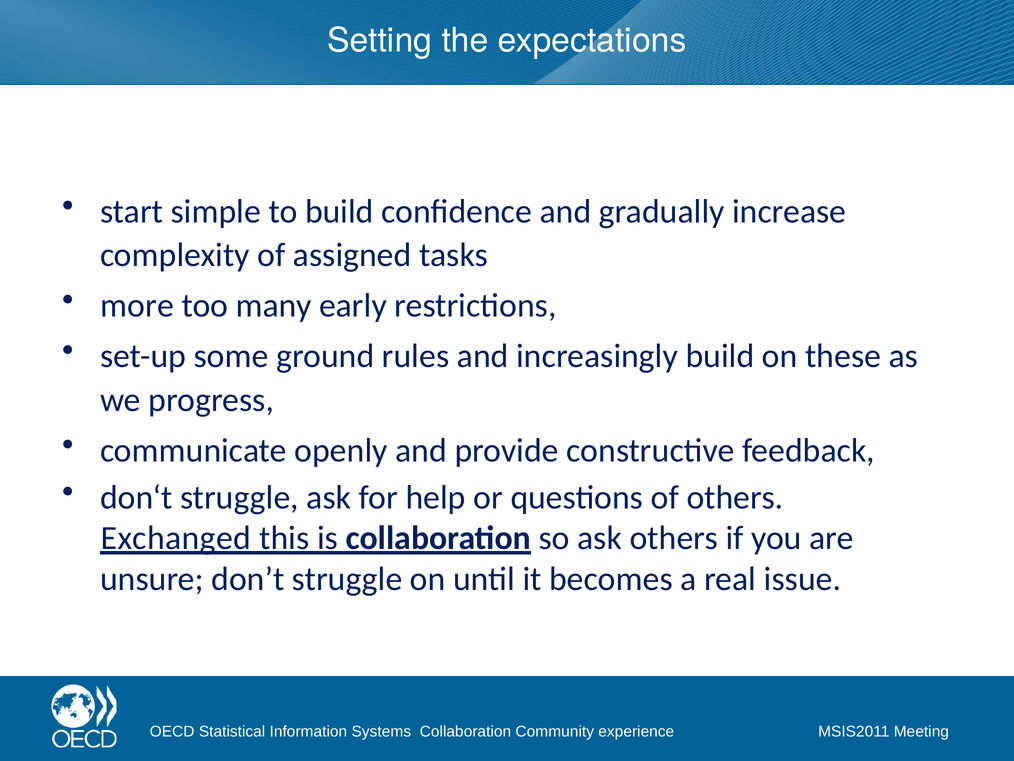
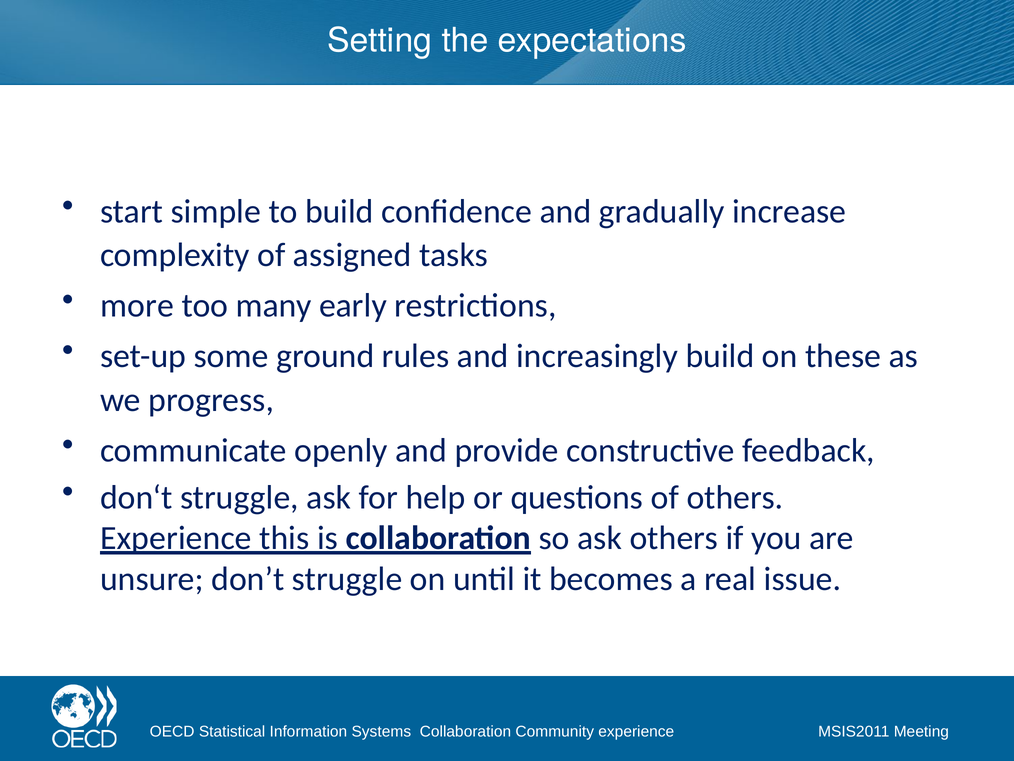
Exchanged: Exchanged -> Experience (176, 538)
